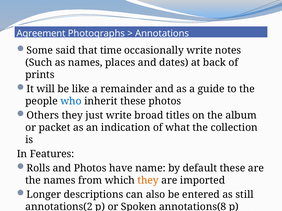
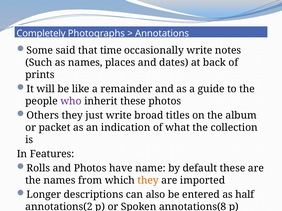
Agreement: Agreement -> Completely (41, 34)
who colour: blue -> purple (71, 101)
still: still -> half (245, 195)
